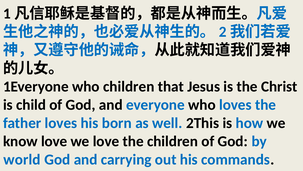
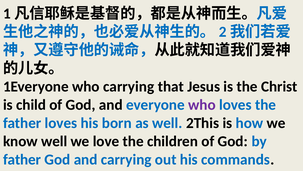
who children: children -> carrying (129, 86)
who colour: black -> purple (202, 104)
know love: love -> well (54, 141)
world: world -> father (22, 159)
